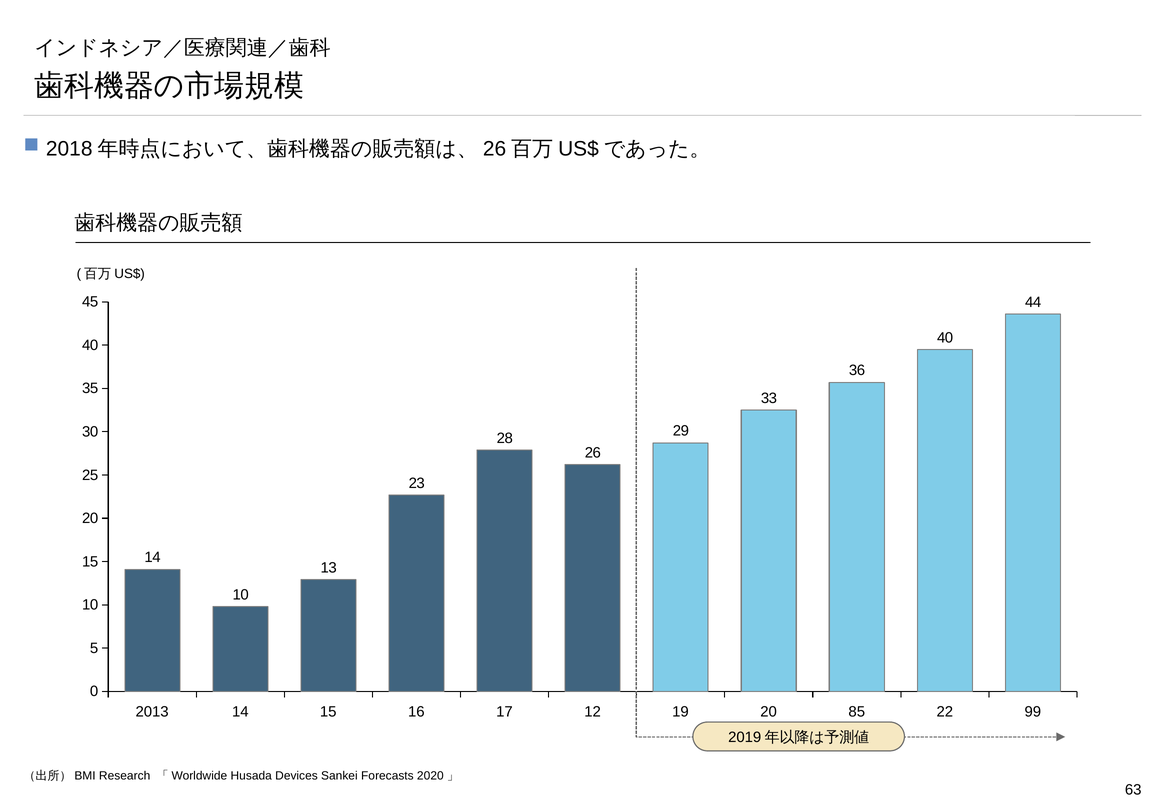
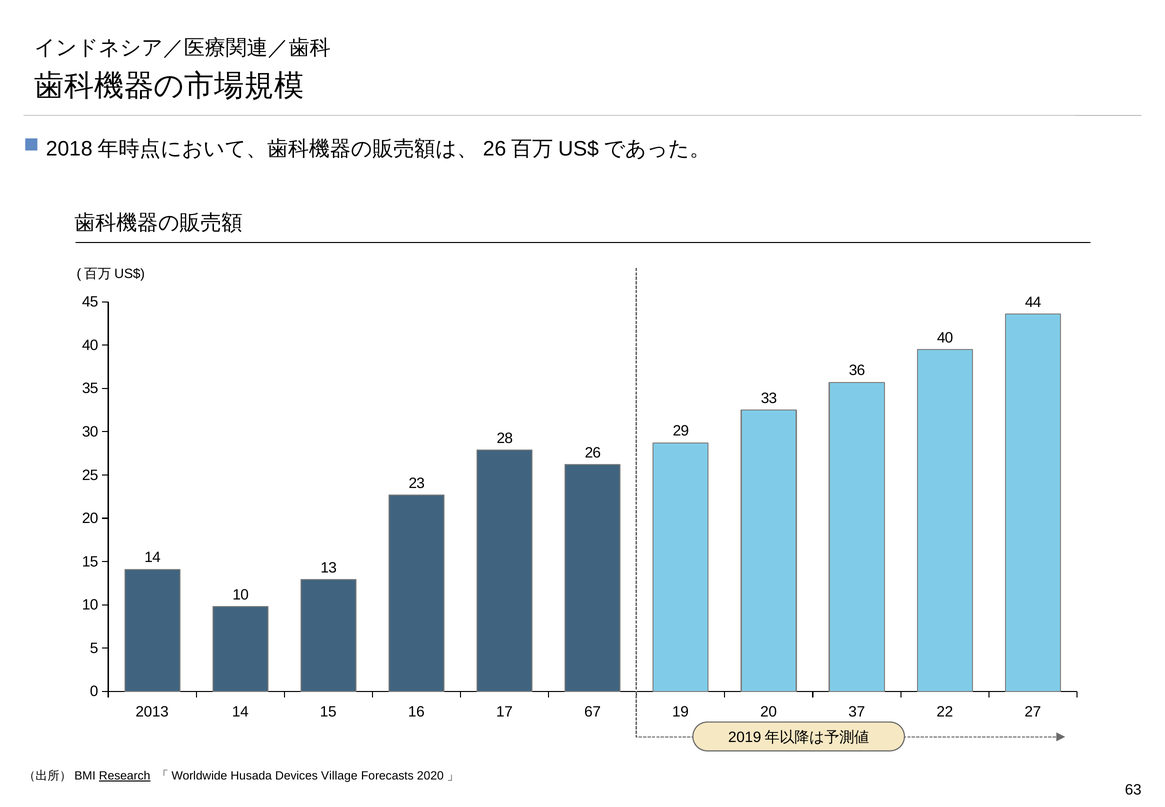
12: 12 -> 67 (593, 711)
85: 85 -> 37 (857, 711)
99: 99 -> 27 (1033, 711)
Research underline: none -> present (125, 775)
Sankei: Sankei -> Village (339, 775)
